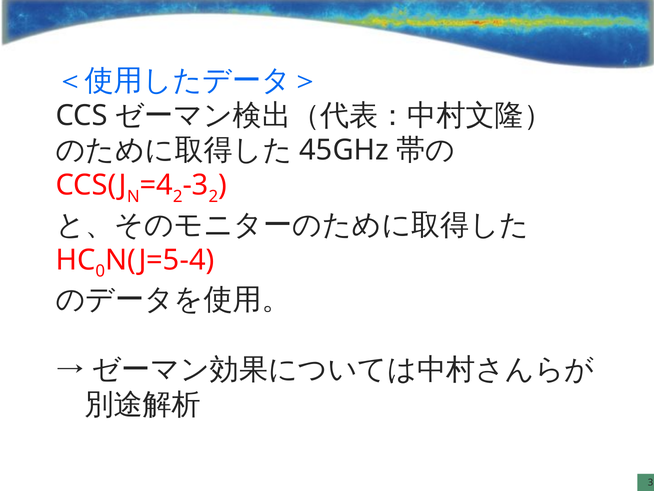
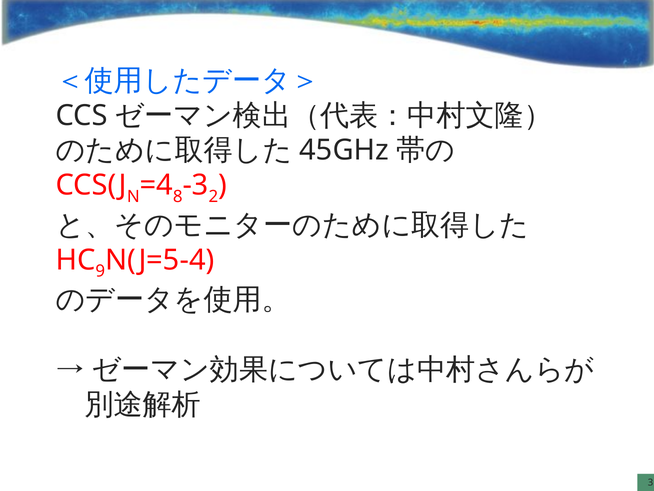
2: 2 -> 8 (178, 196)
0: 0 -> 9 (100, 271)
